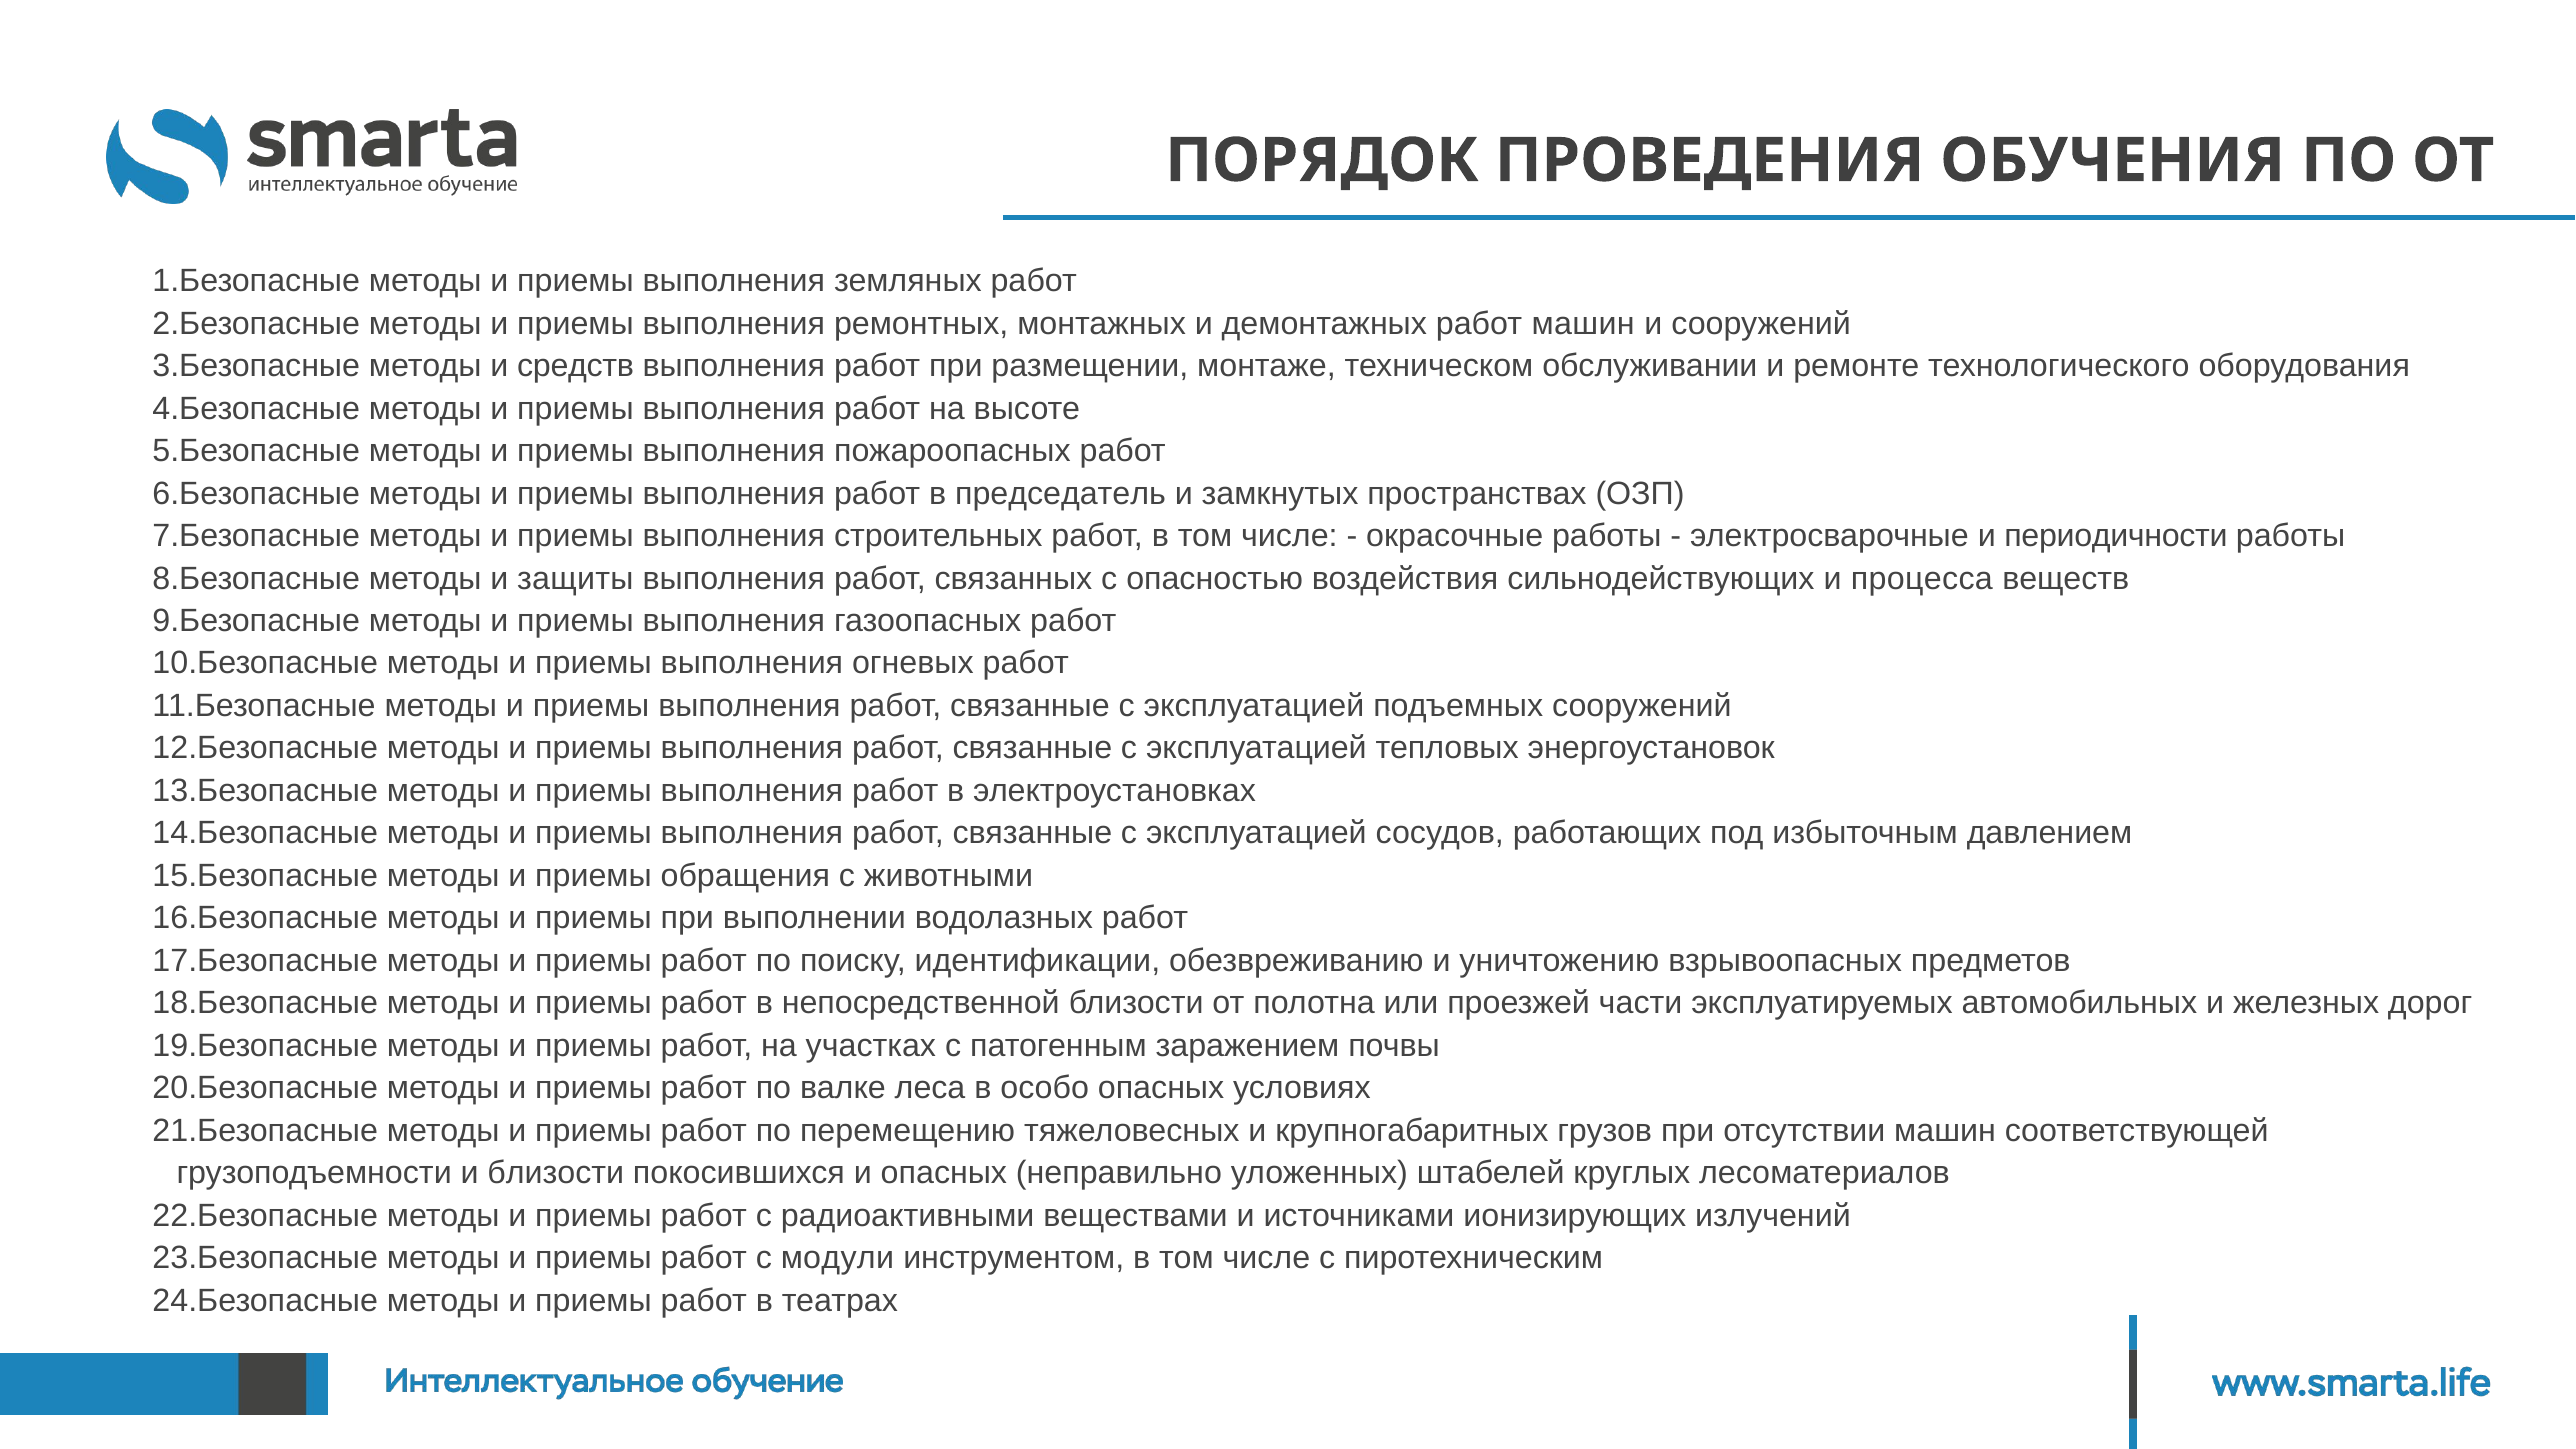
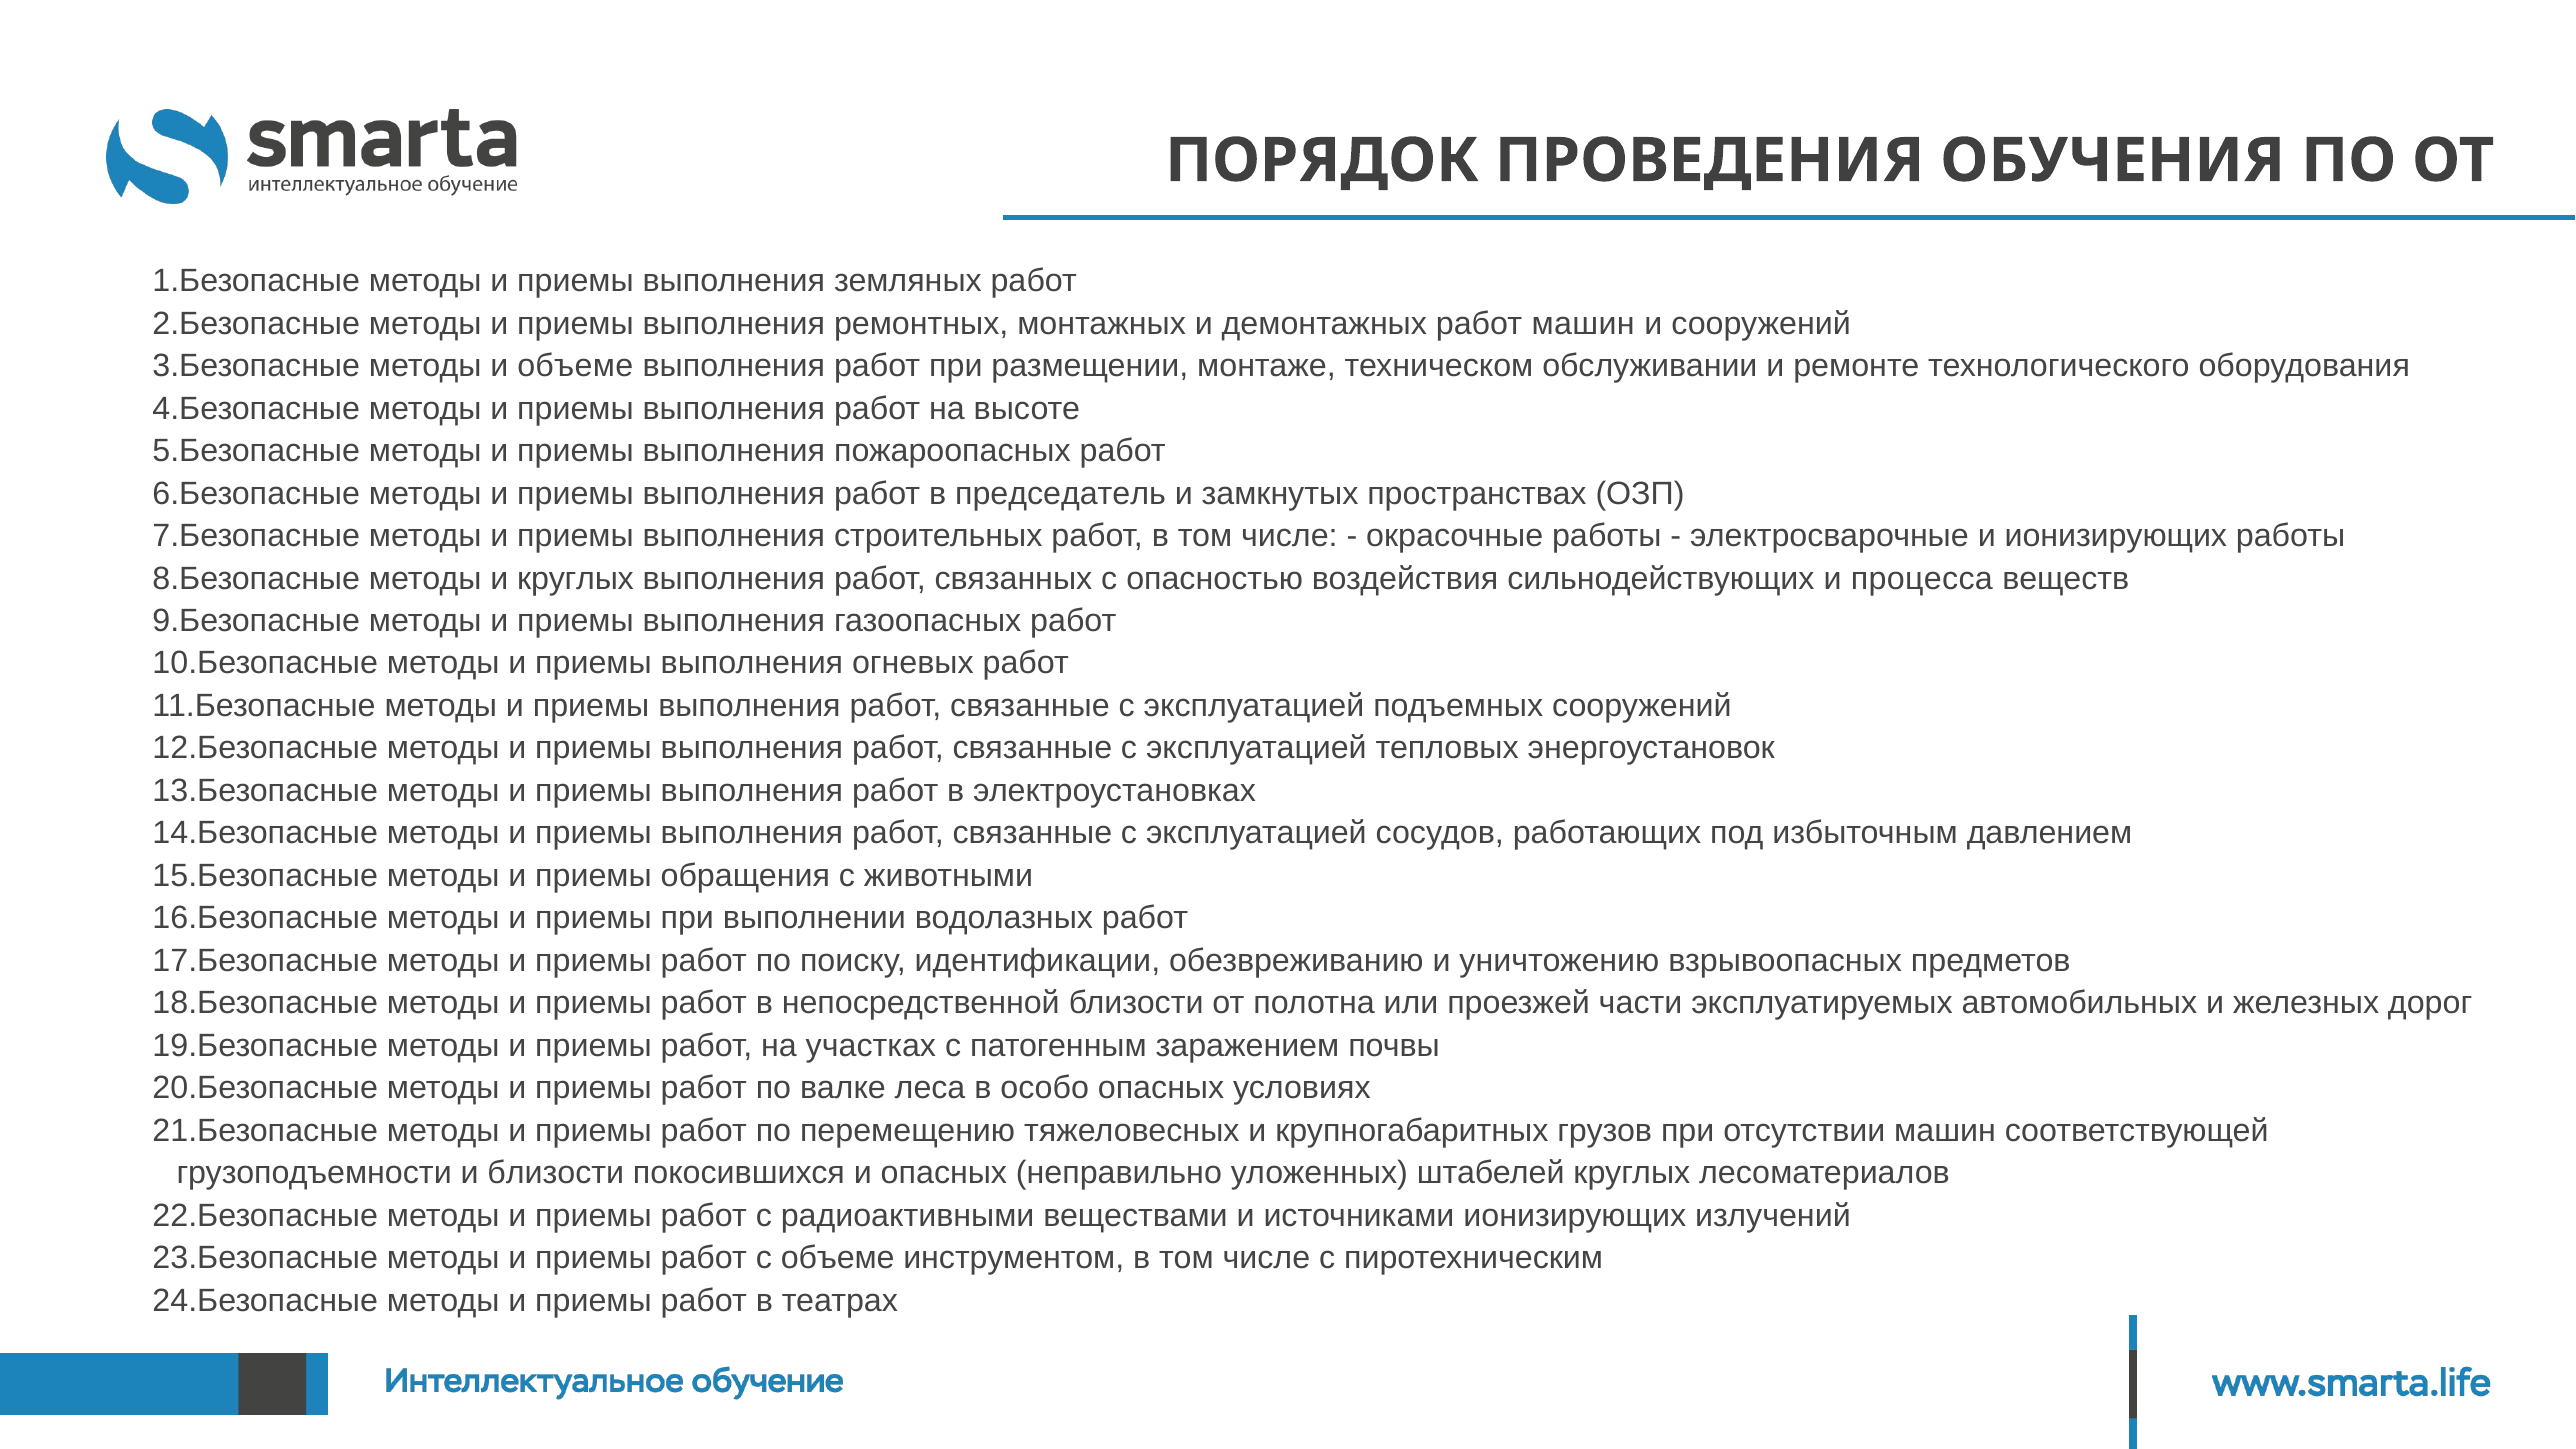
и средств: средств -> объеме (575, 366)
и периодичности: периодичности -> ионизирующих (2116, 536)
и защиты: защиты -> круглых (576, 578)
с модули: модули -> объеме (838, 1258)
